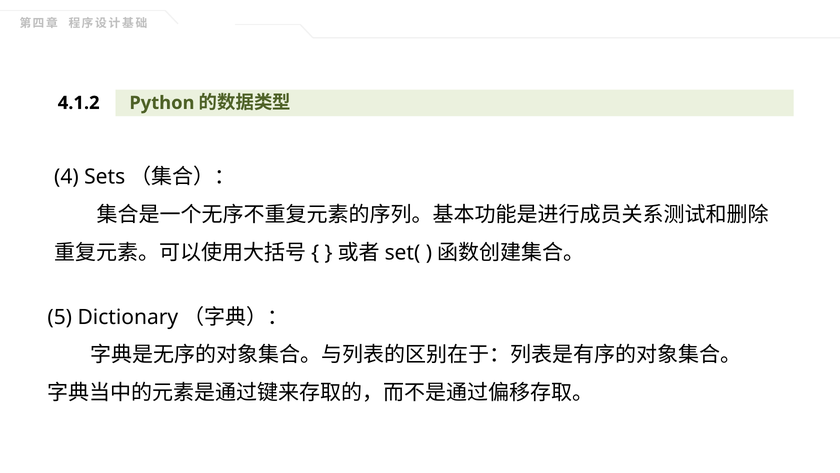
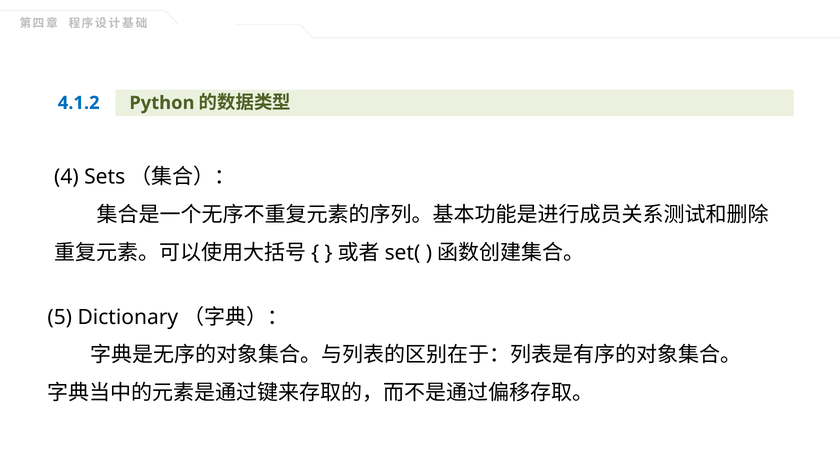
4.1.2 colour: black -> blue (79, 103)
